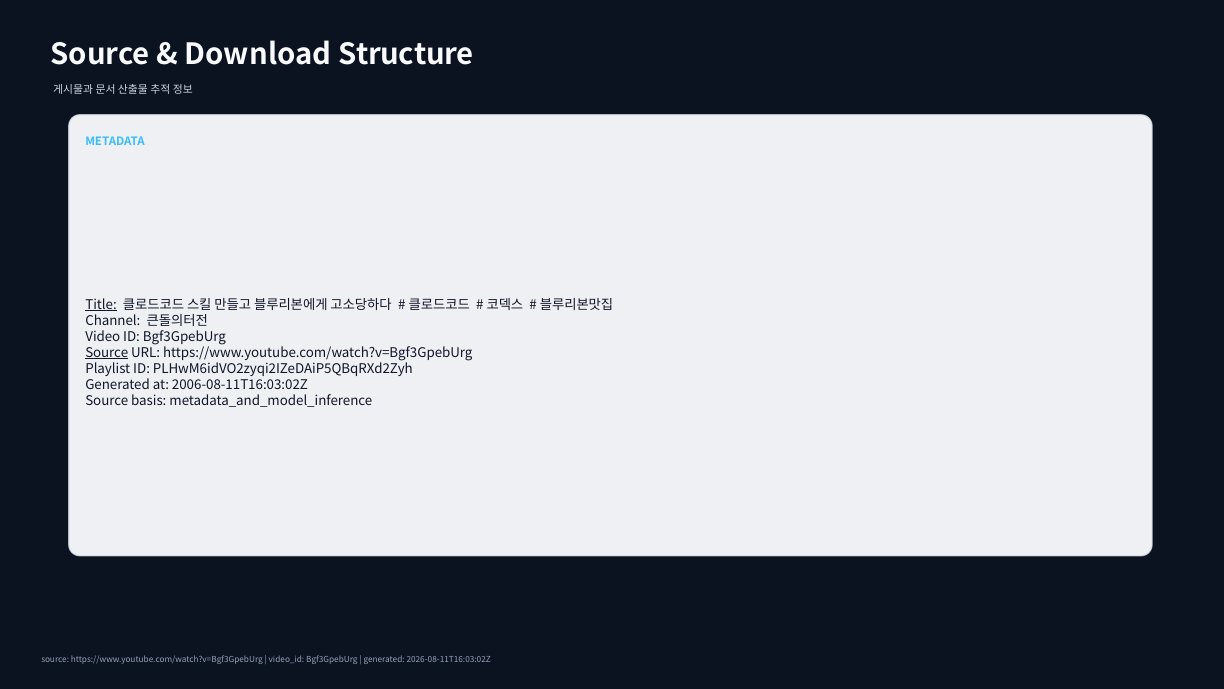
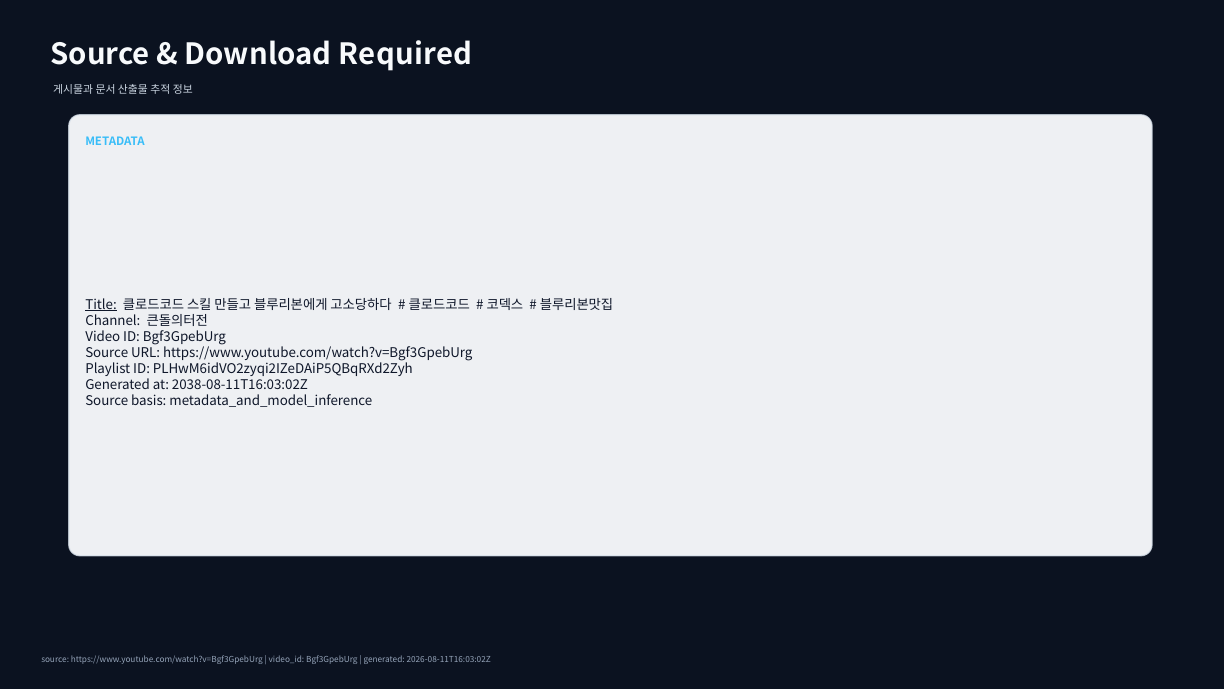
Structure: Structure -> Required (406, 55)
Source underline: present -> none (107, 352)
2006-08-11T16:03:02Z: 2006-08-11T16:03:02Z -> 2038-08-11T16:03:02Z (240, 384)
